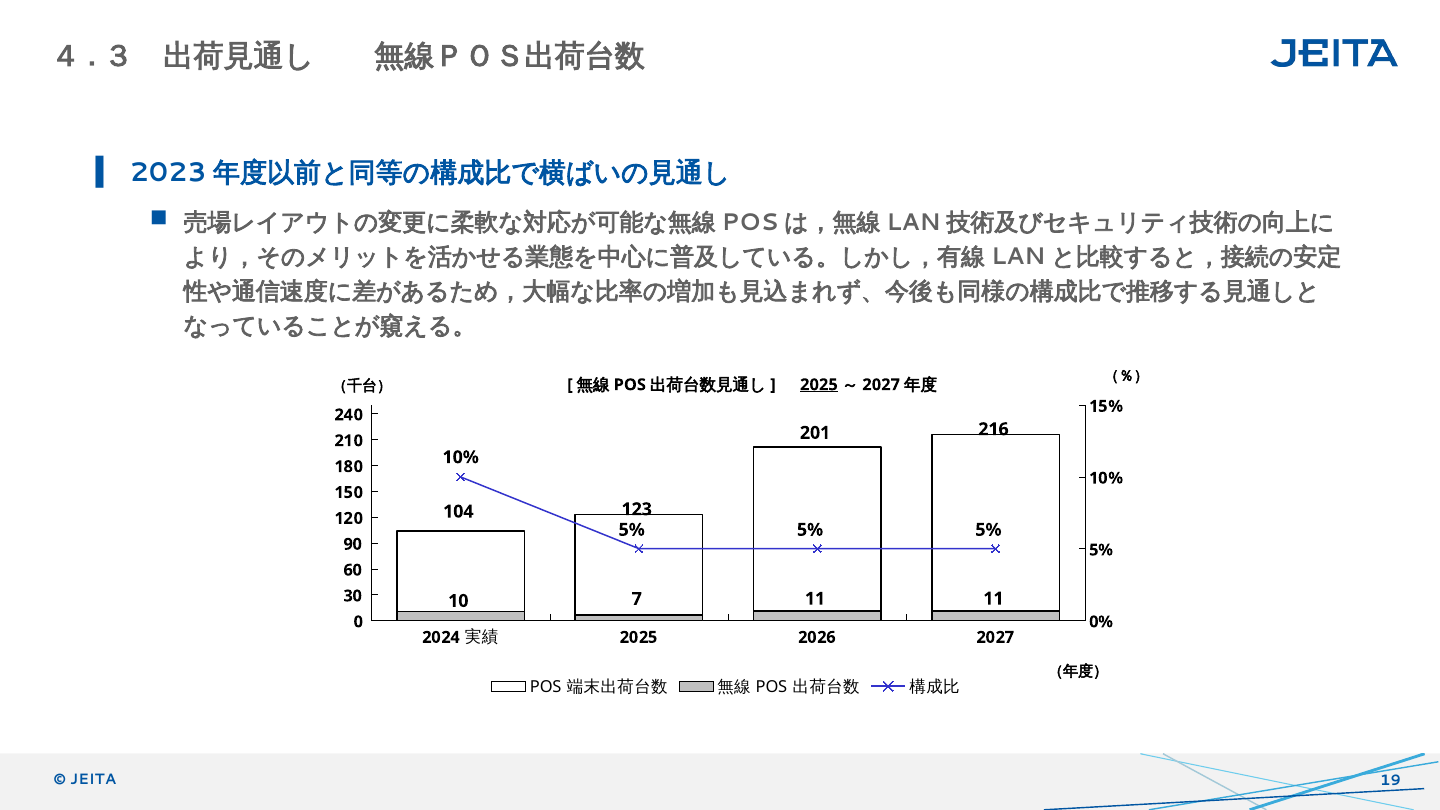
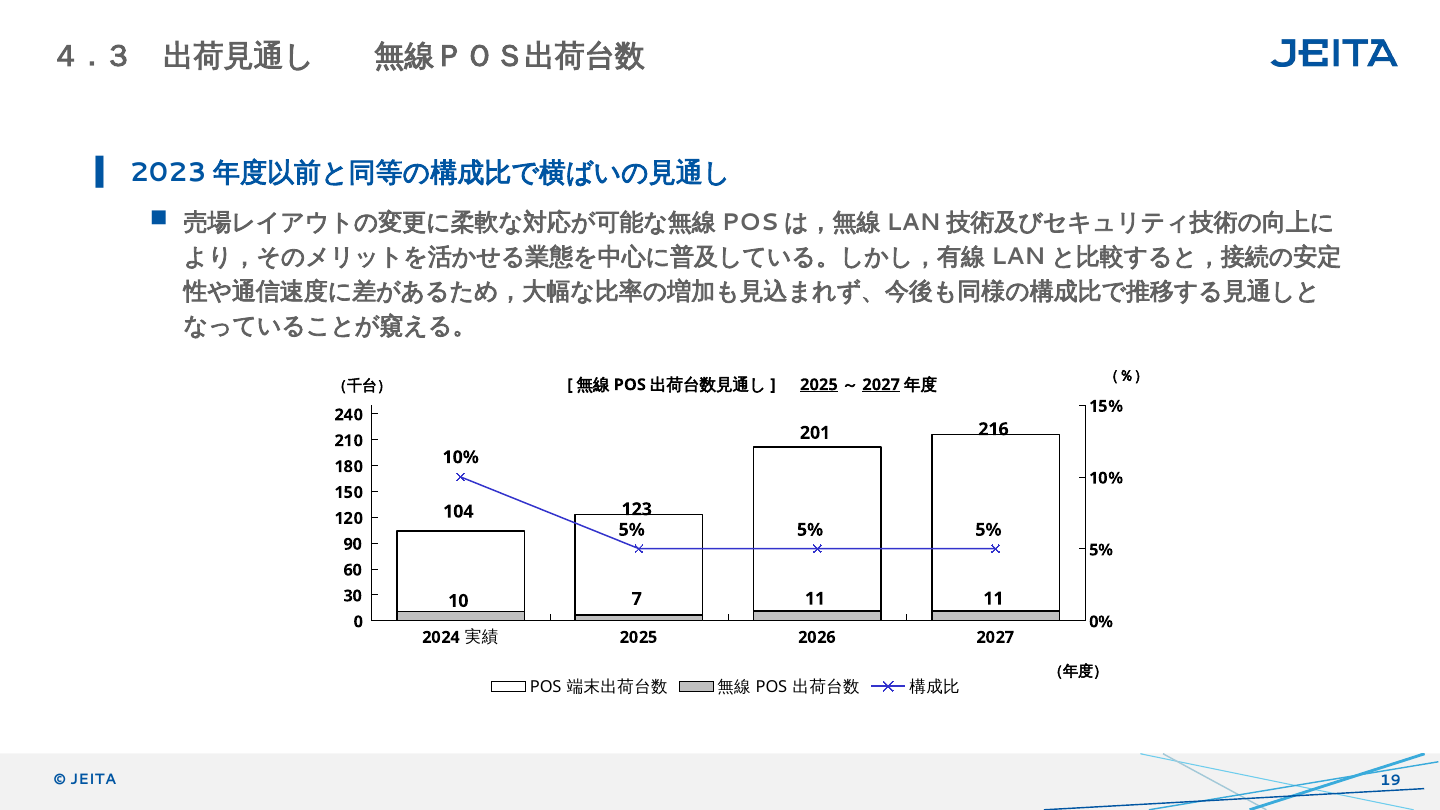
2027 underline: none -> present (881, 385)
